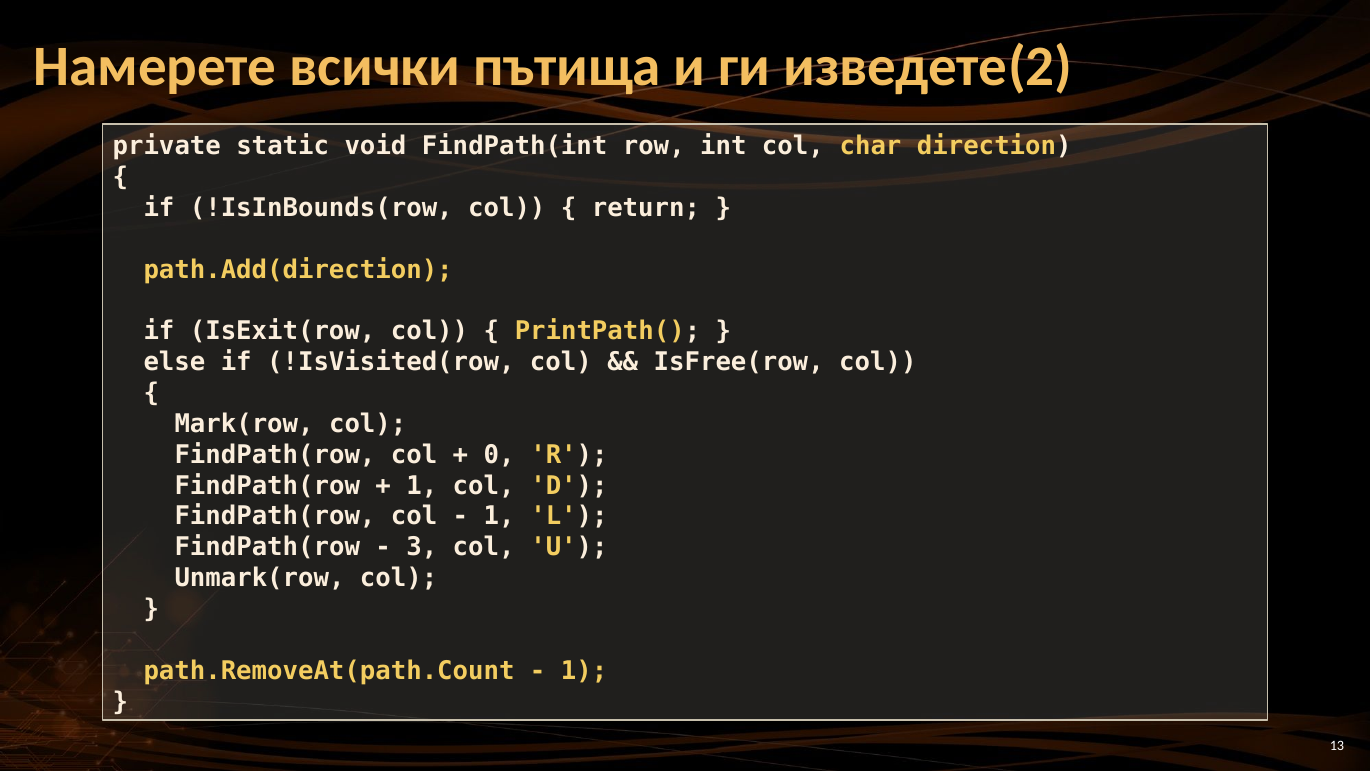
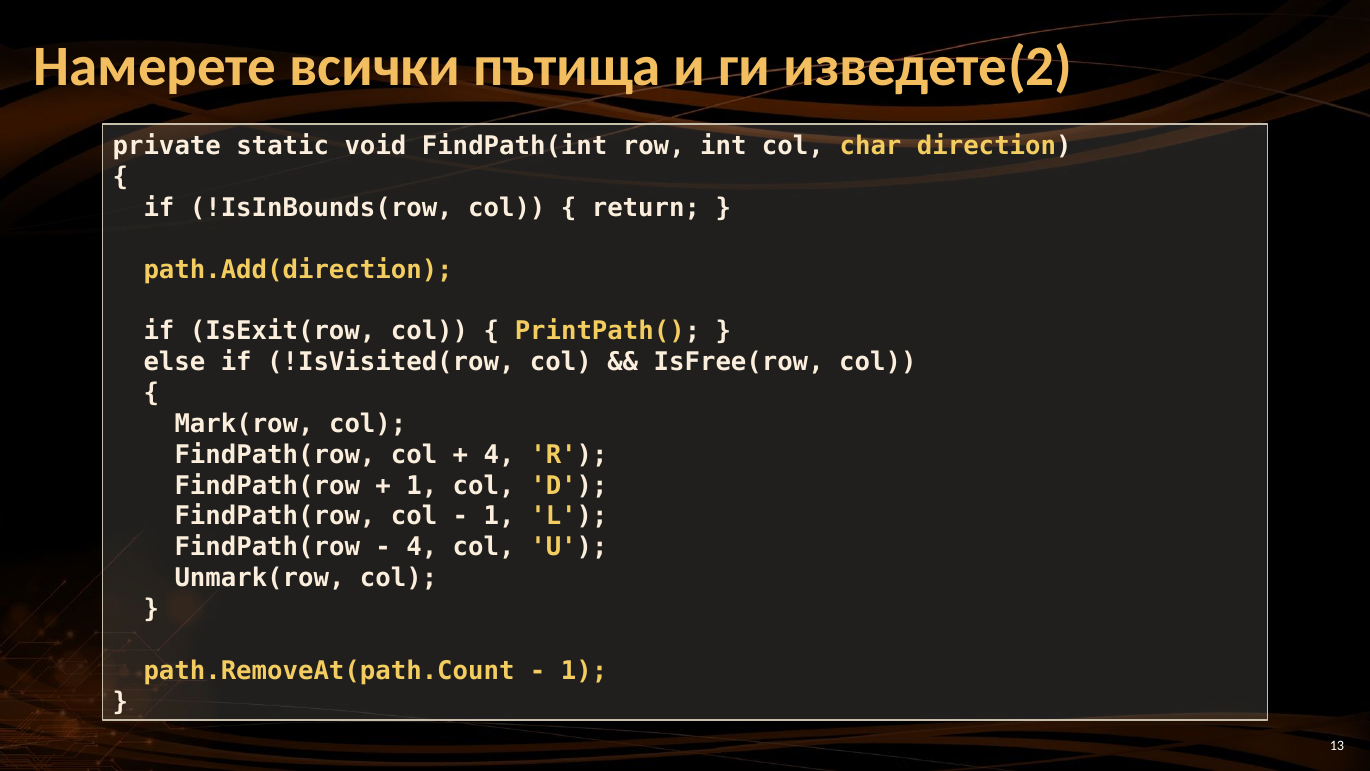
0: 0 -> 4 (499, 455)
3: 3 -> 4 (422, 547)
